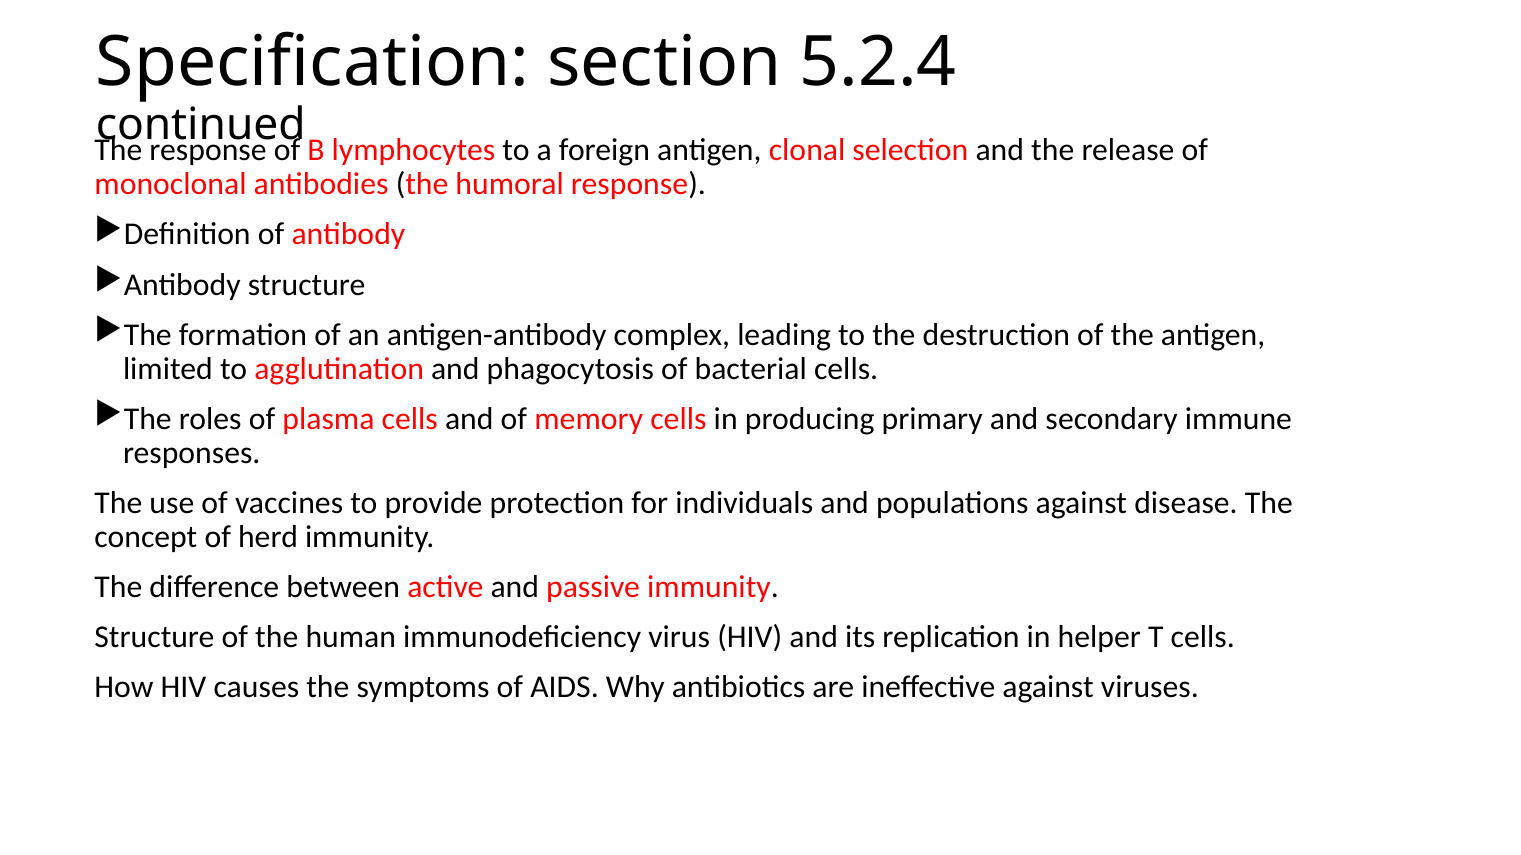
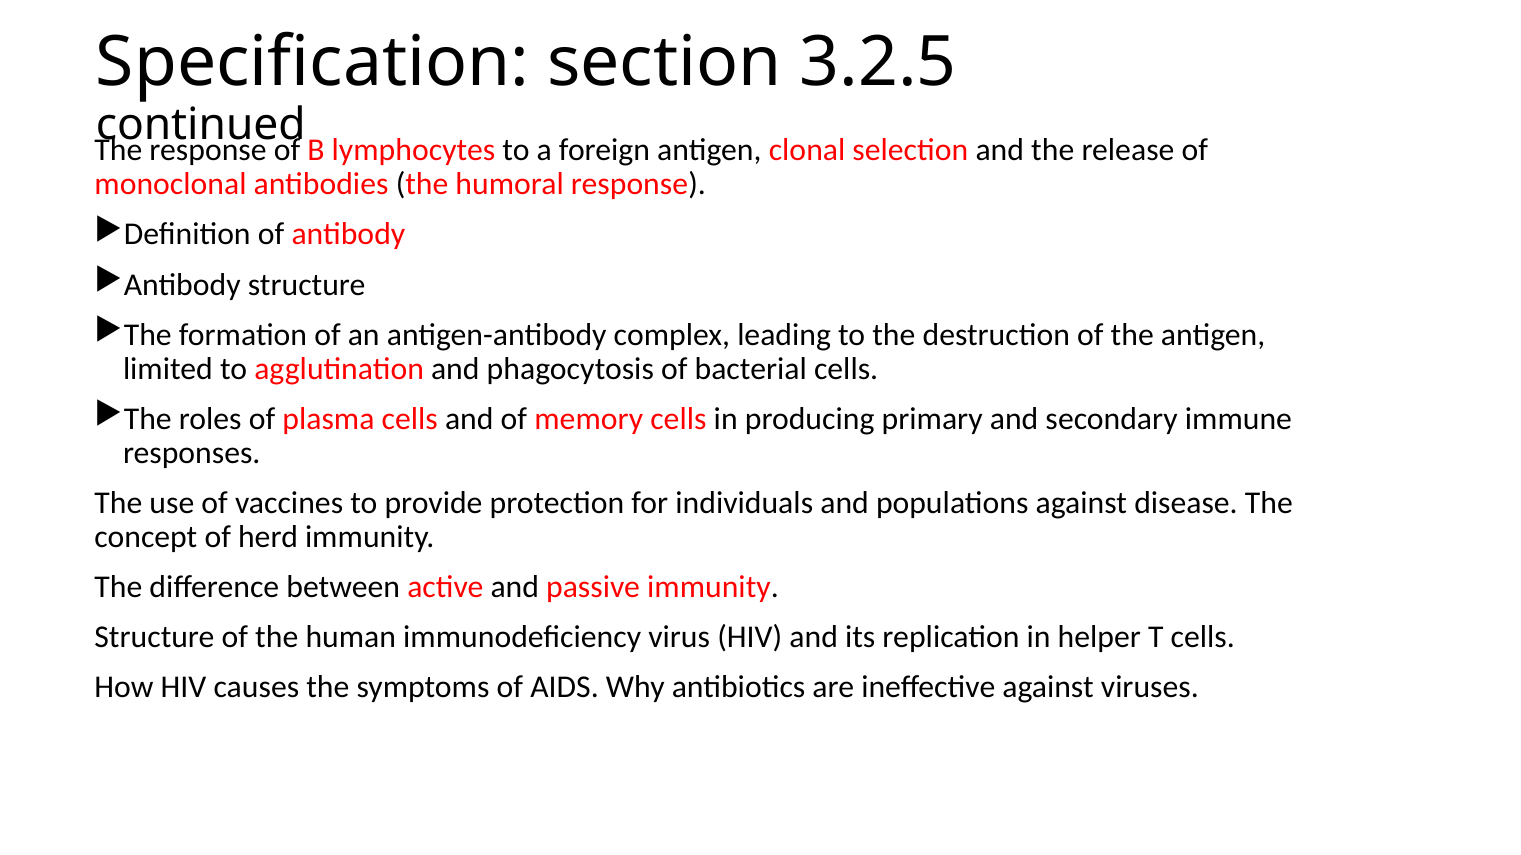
5.2.4: 5.2.4 -> 3.2.5 (878, 63)
